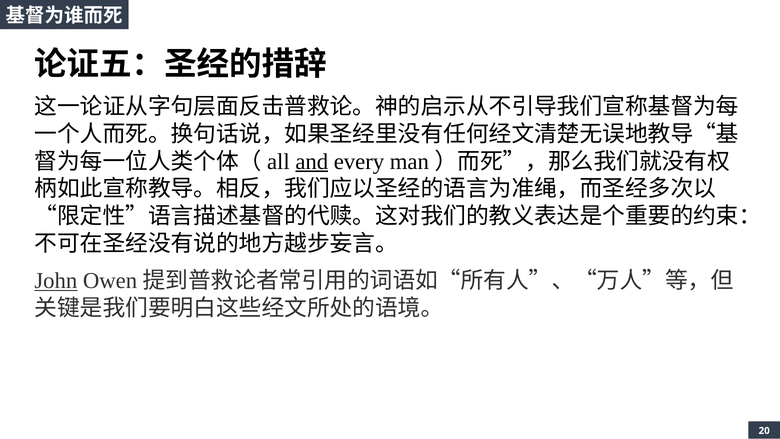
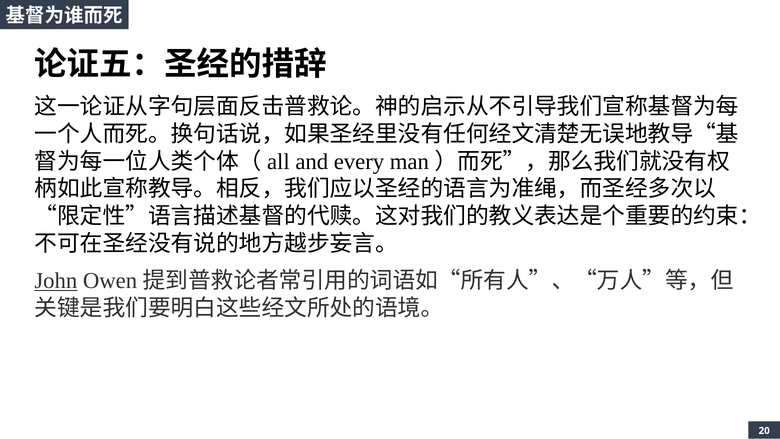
and underline: present -> none (312, 161)
